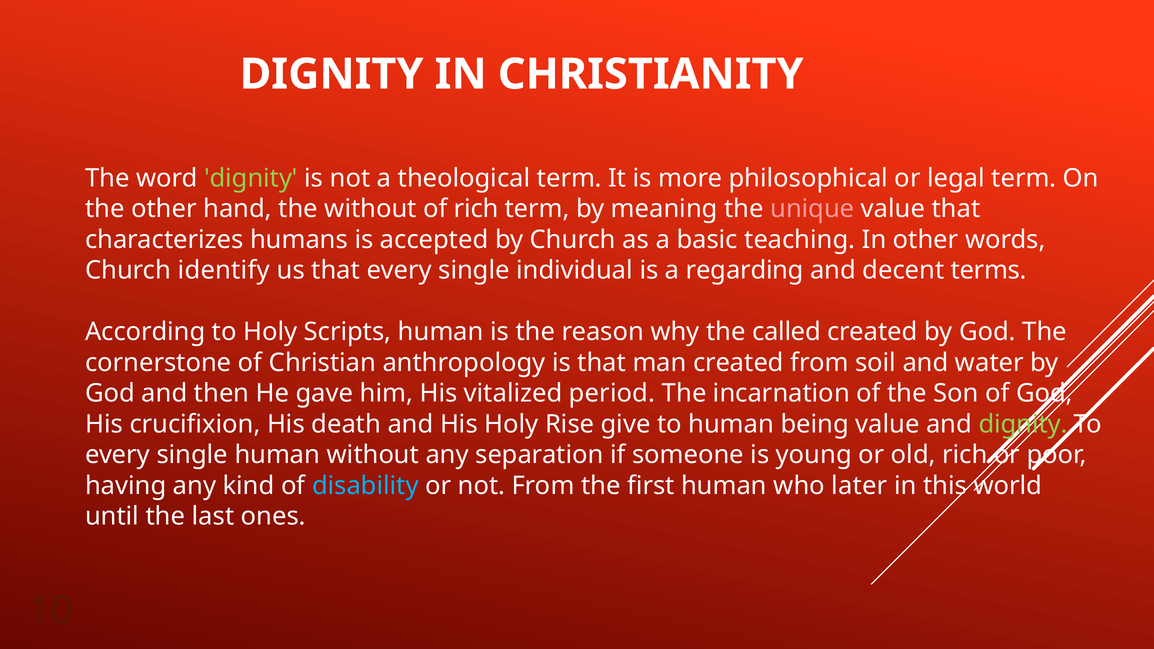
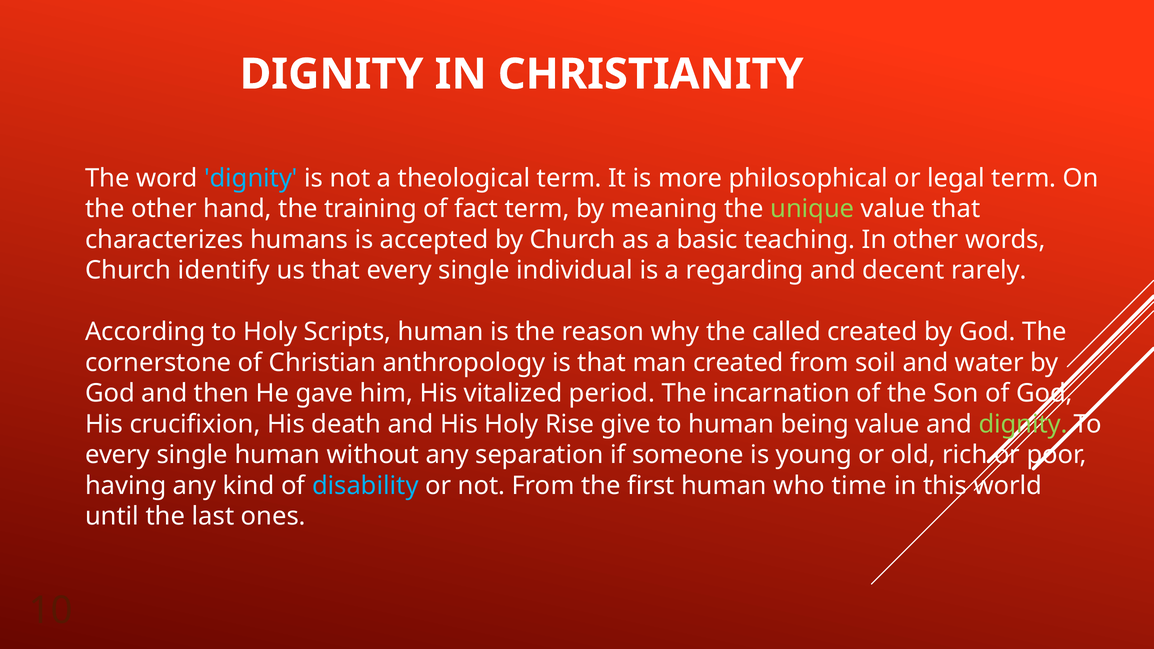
dignity colour: light green -> light blue (251, 178)
the without: without -> training (371, 209)
of rich: rich -> fact (476, 209)
unique colour: pink -> light green (812, 209)
terms: terms -> rarely (989, 270)
later: later -> time (859, 486)
